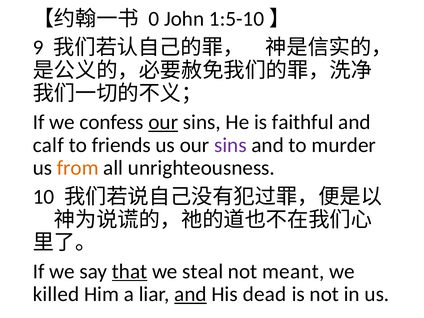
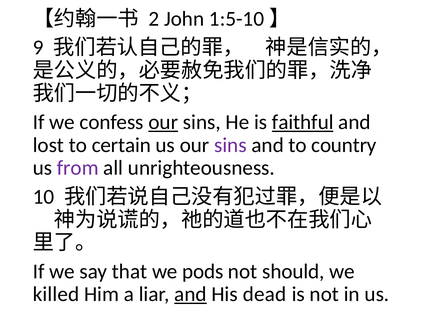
0: 0 -> 2 (154, 19)
faithful underline: none -> present (303, 122)
calf: calf -> lost (48, 145)
friends: friends -> certain (121, 145)
murder: murder -> country (344, 145)
from colour: orange -> purple (78, 168)
that underline: present -> none (130, 271)
steal: steal -> pods (203, 271)
meant: meant -> should (293, 271)
